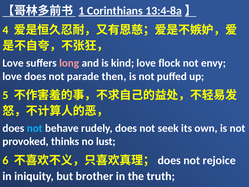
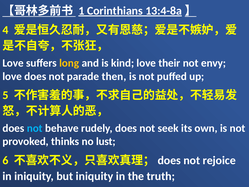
long colour: pink -> yellow (69, 63)
flock: flock -> their (169, 63)
but brother: brother -> iniquity (95, 176)
